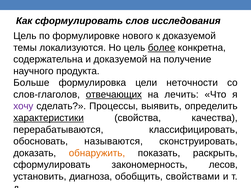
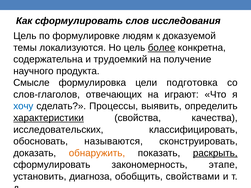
нового: нового -> людям (138, 36)
и доказуемой: доказуемой -> трудоемкий (120, 59)
Больше: Больше -> Смысле (31, 83)
неточности: неточности -> подготовка (192, 83)
отвечающих underline: present -> none (114, 95)
лечить: лечить -> играют (182, 95)
хочу colour: purple -> blue (23, 106)
перерабатываются: перерабатываются -> исследовательских (58, 130)
раскрыть underline: none -> present (215, 153)
лесов: лесов -> этапе (223, 165)
